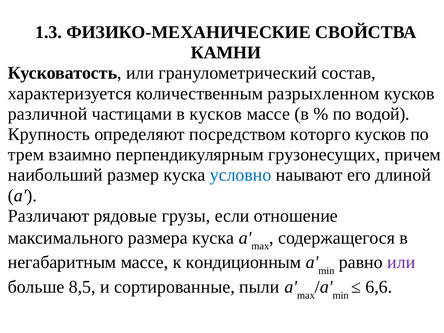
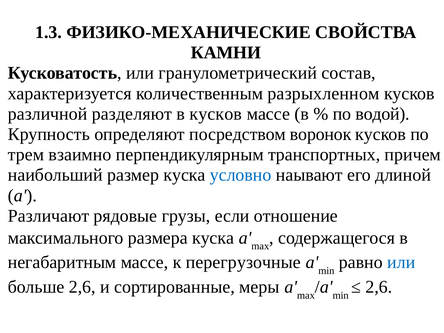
частицами: частицами -> разделяют (132, 114)
которго: которго -> воронок (321, 134)
грузонесущих: грузонесущих -> транспортных (324, 155)
кондиционным: кондиционным -> перегрузочные (243, 262)
или colour: purple -> blue (401, 262)
больше 8,5: 8,5 -> 2,6 (82, 287)
пыли: пыли -> меры (259, 287)
6,6: 6,6 -> 2,6 (379, 287)
